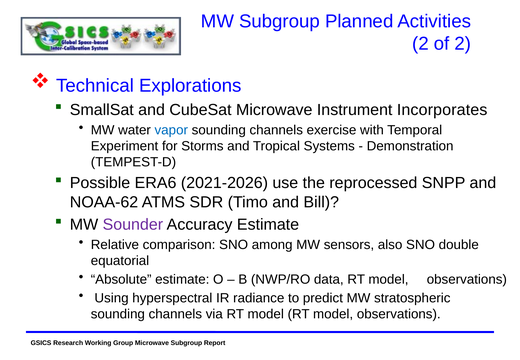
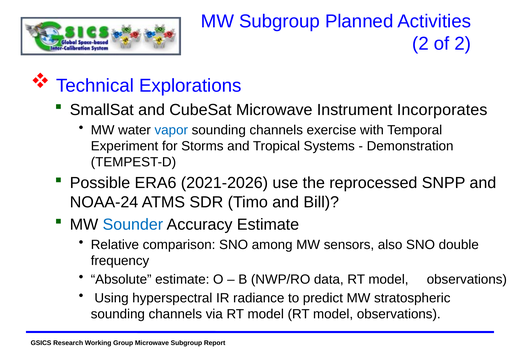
NOAA-62: NOAA-62 -> NOAA-24 (104, 202)
Sounder colour: purple -> blue (133, 225)
equatorial: equatorial -> frequency (120, 261)
